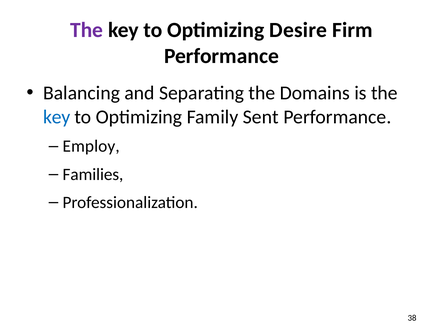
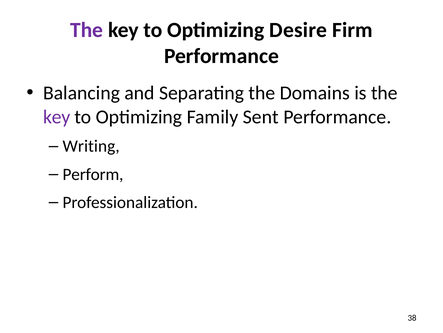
key colour: blue -> purple (57, 117)
Employ: Employ -> Writing (91, 146)
Families: Families -> Perform (93, 174)
